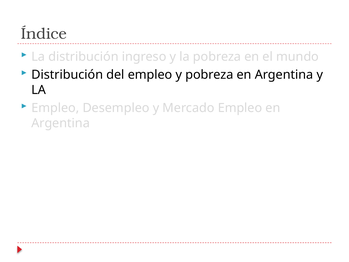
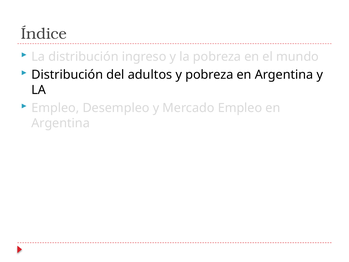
del empleo: empleo -> adultos (150, 75)
